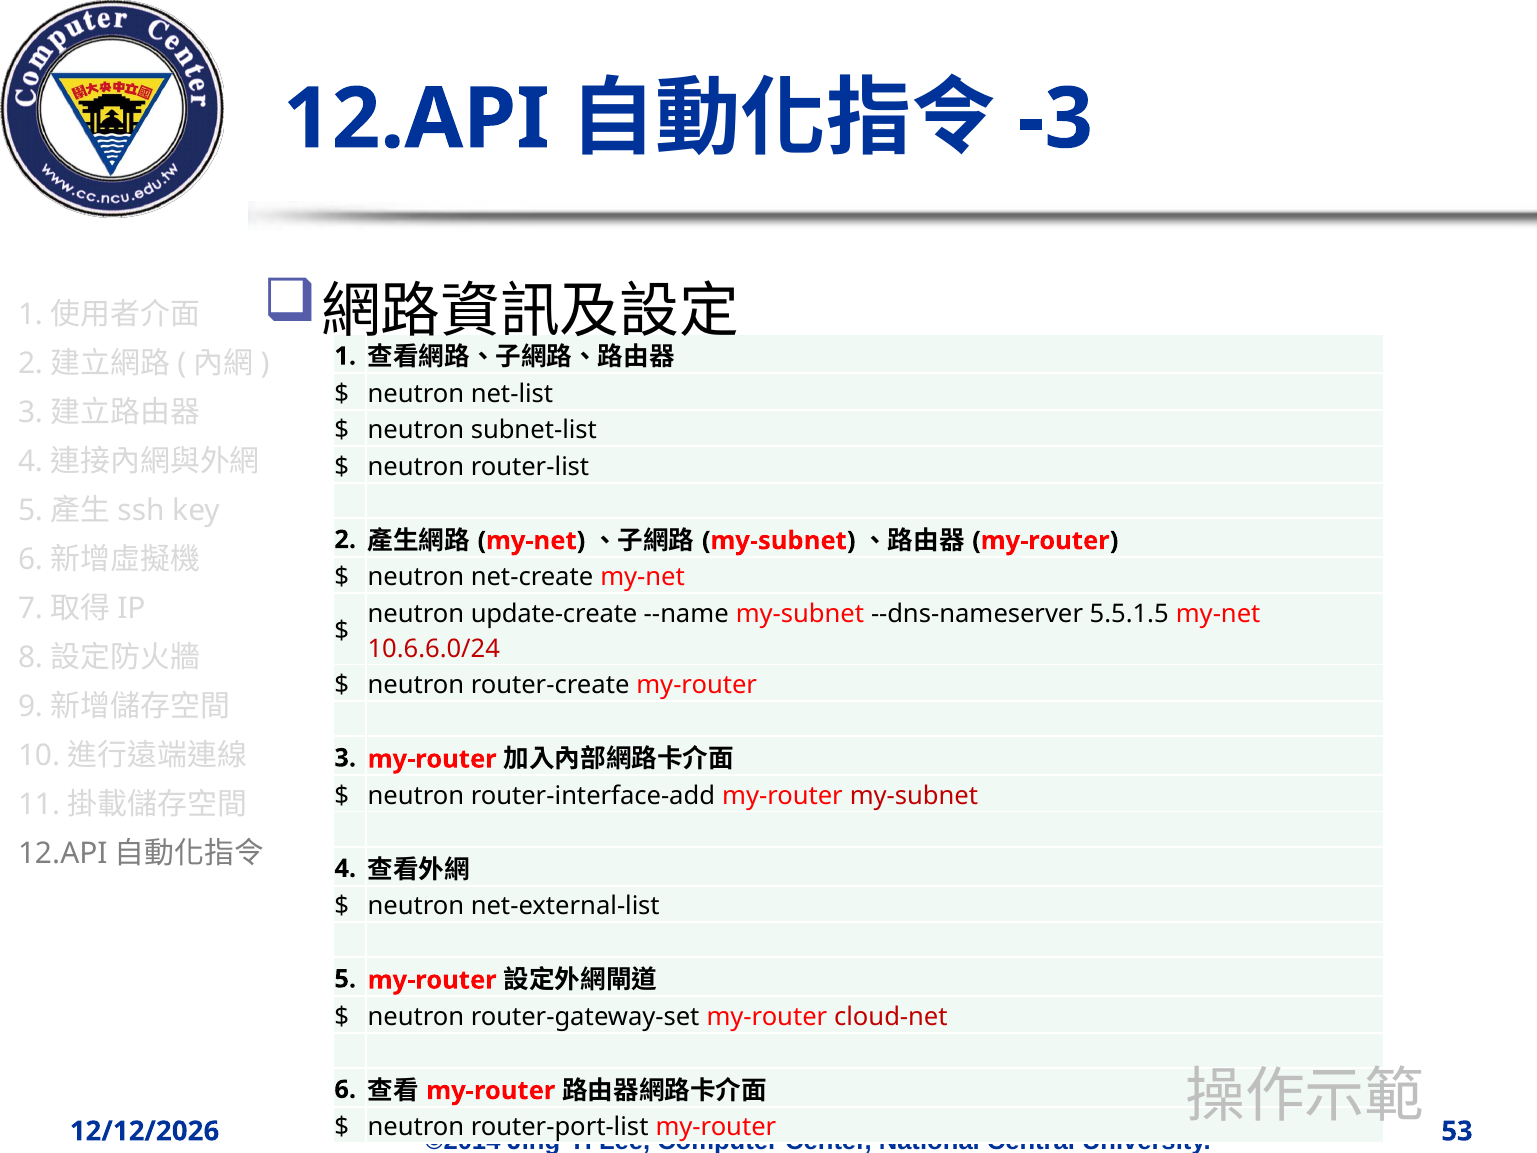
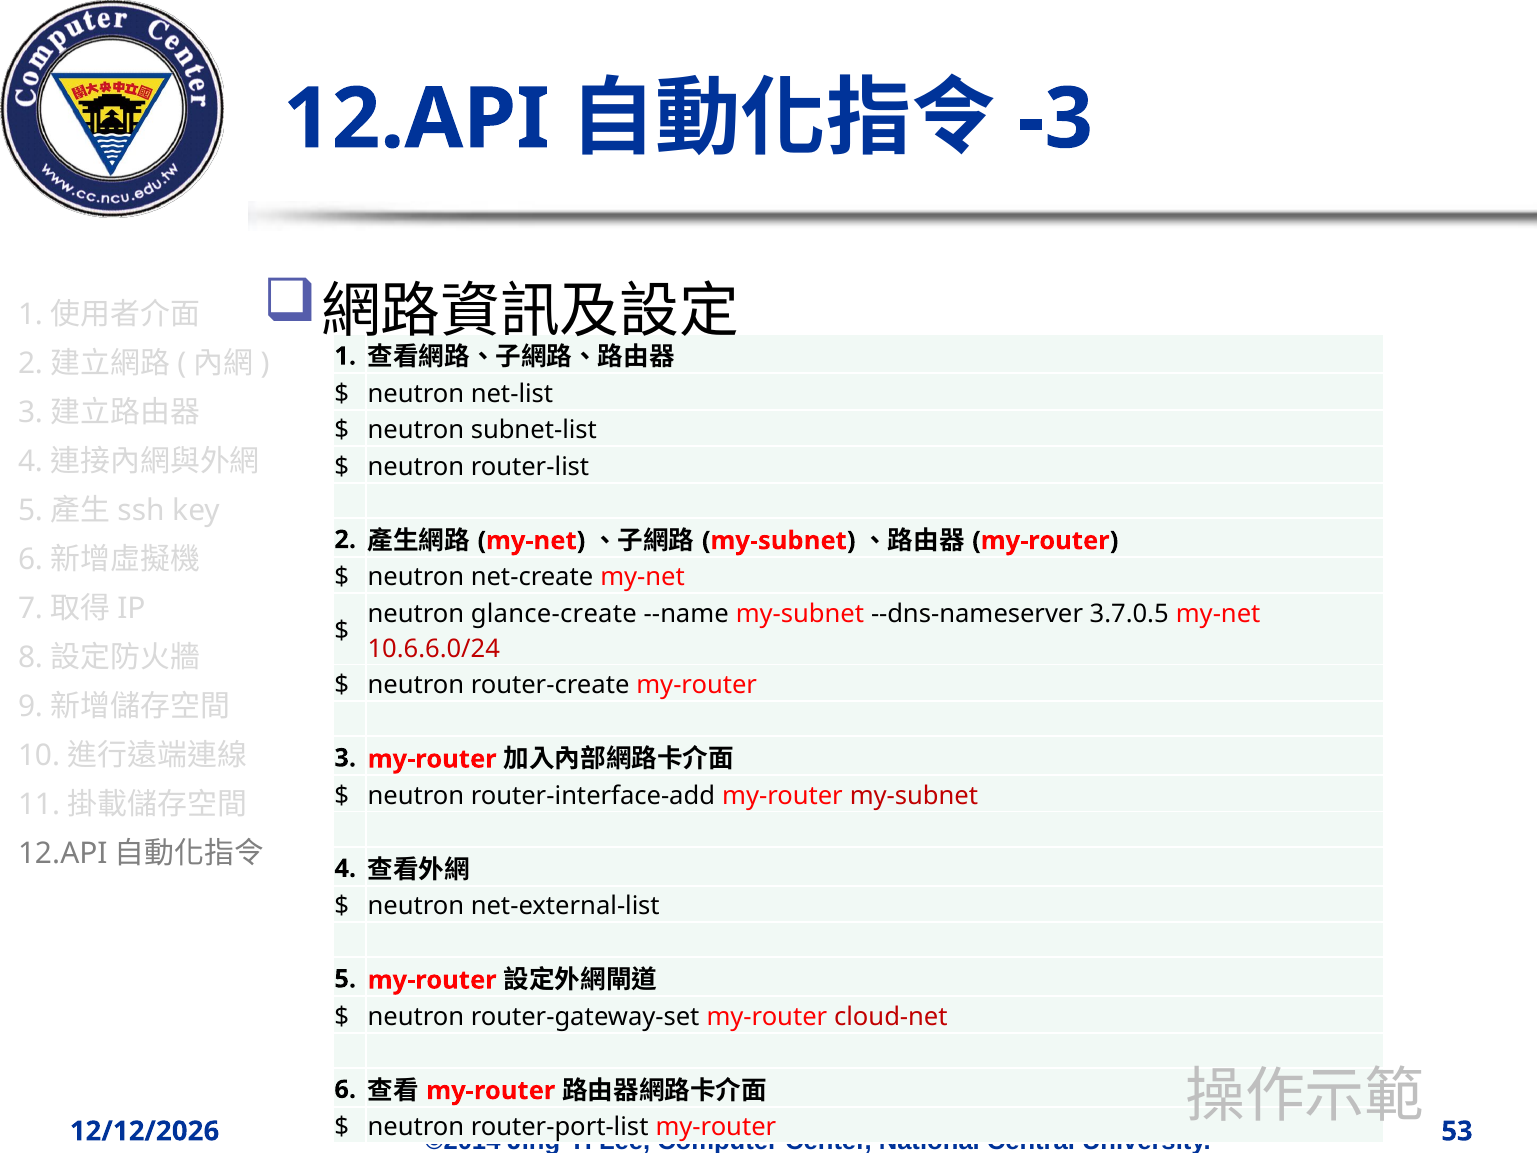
update-create: update-create -> glance-create (554, 614)
5.5.1.5: 5.5.1.5 -> 3.7.0.5 (1129, 614)
